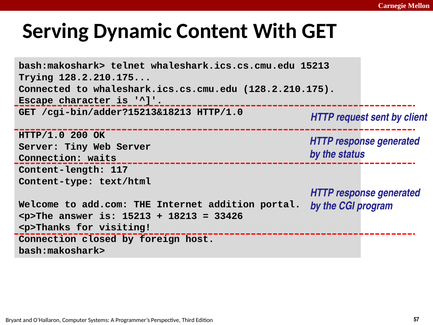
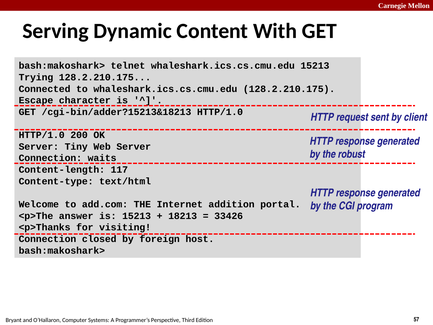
status: status -> robust (352, 154)
